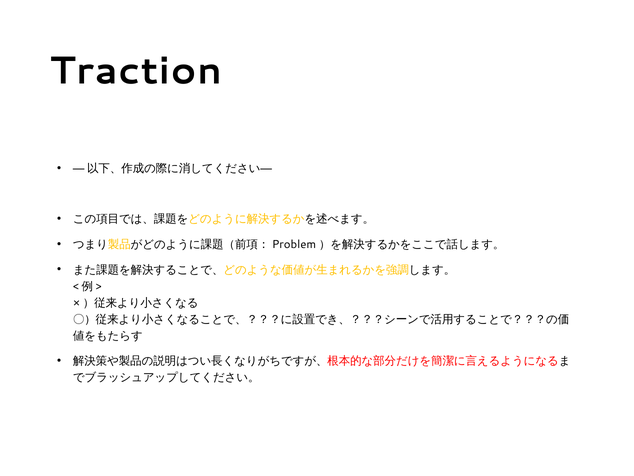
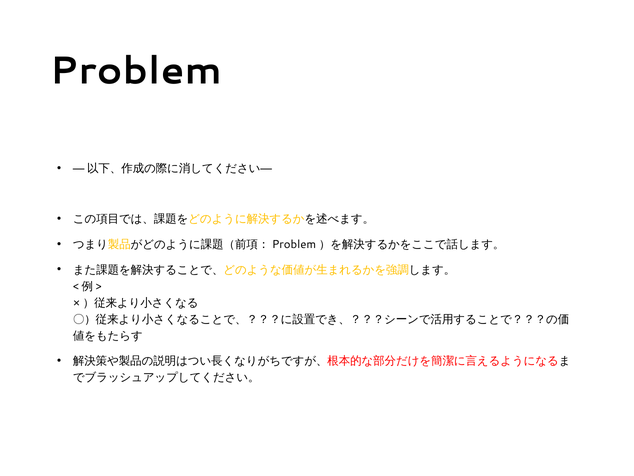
Traction: Traction -> Problem (136, 71)
